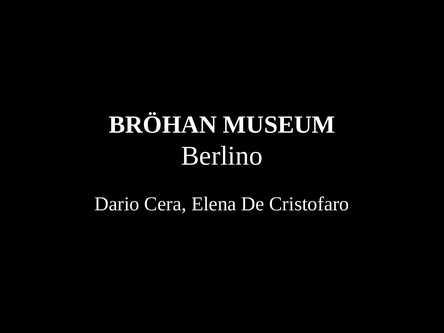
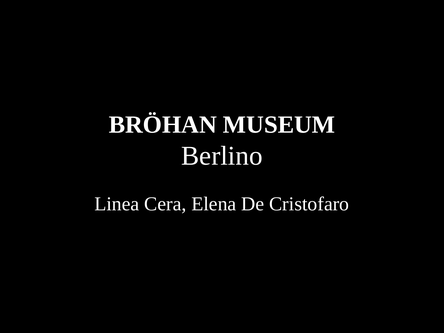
Dario: Dario -> Linea (117, 204)
